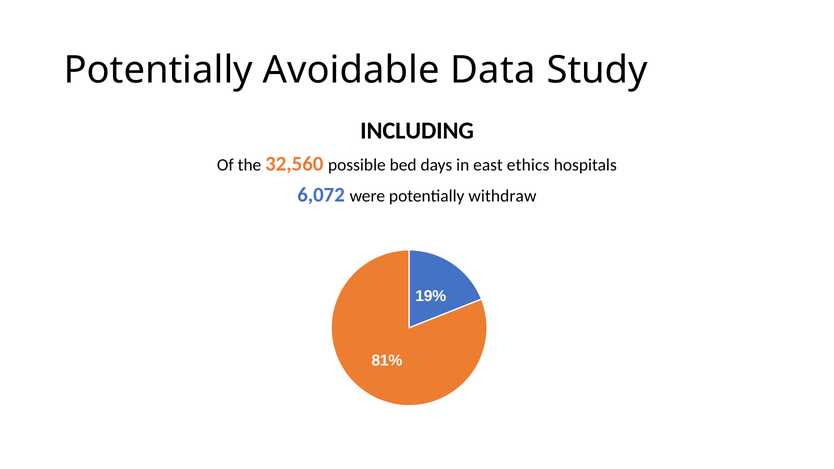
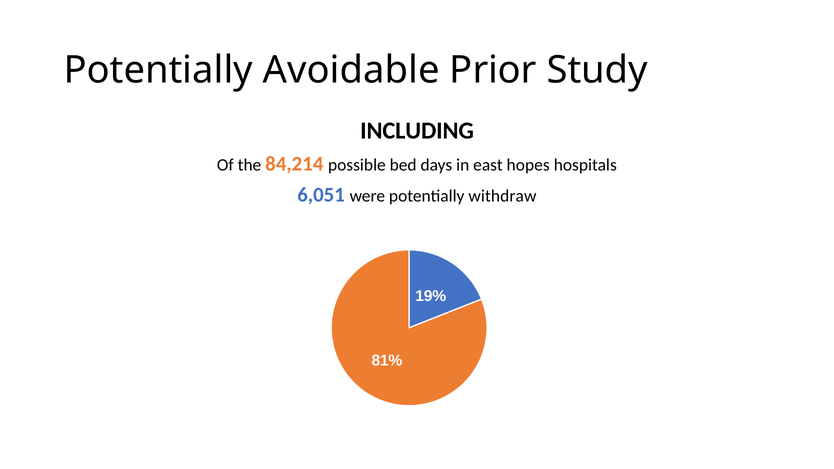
Data: Data -> Prior (493, 70)
32,560: 32,560 -> 84,214 (294, 164)
ethics: ethics -> hopes (528, 165)
6,072: 6,072 -> 6,051 (321, 195)
